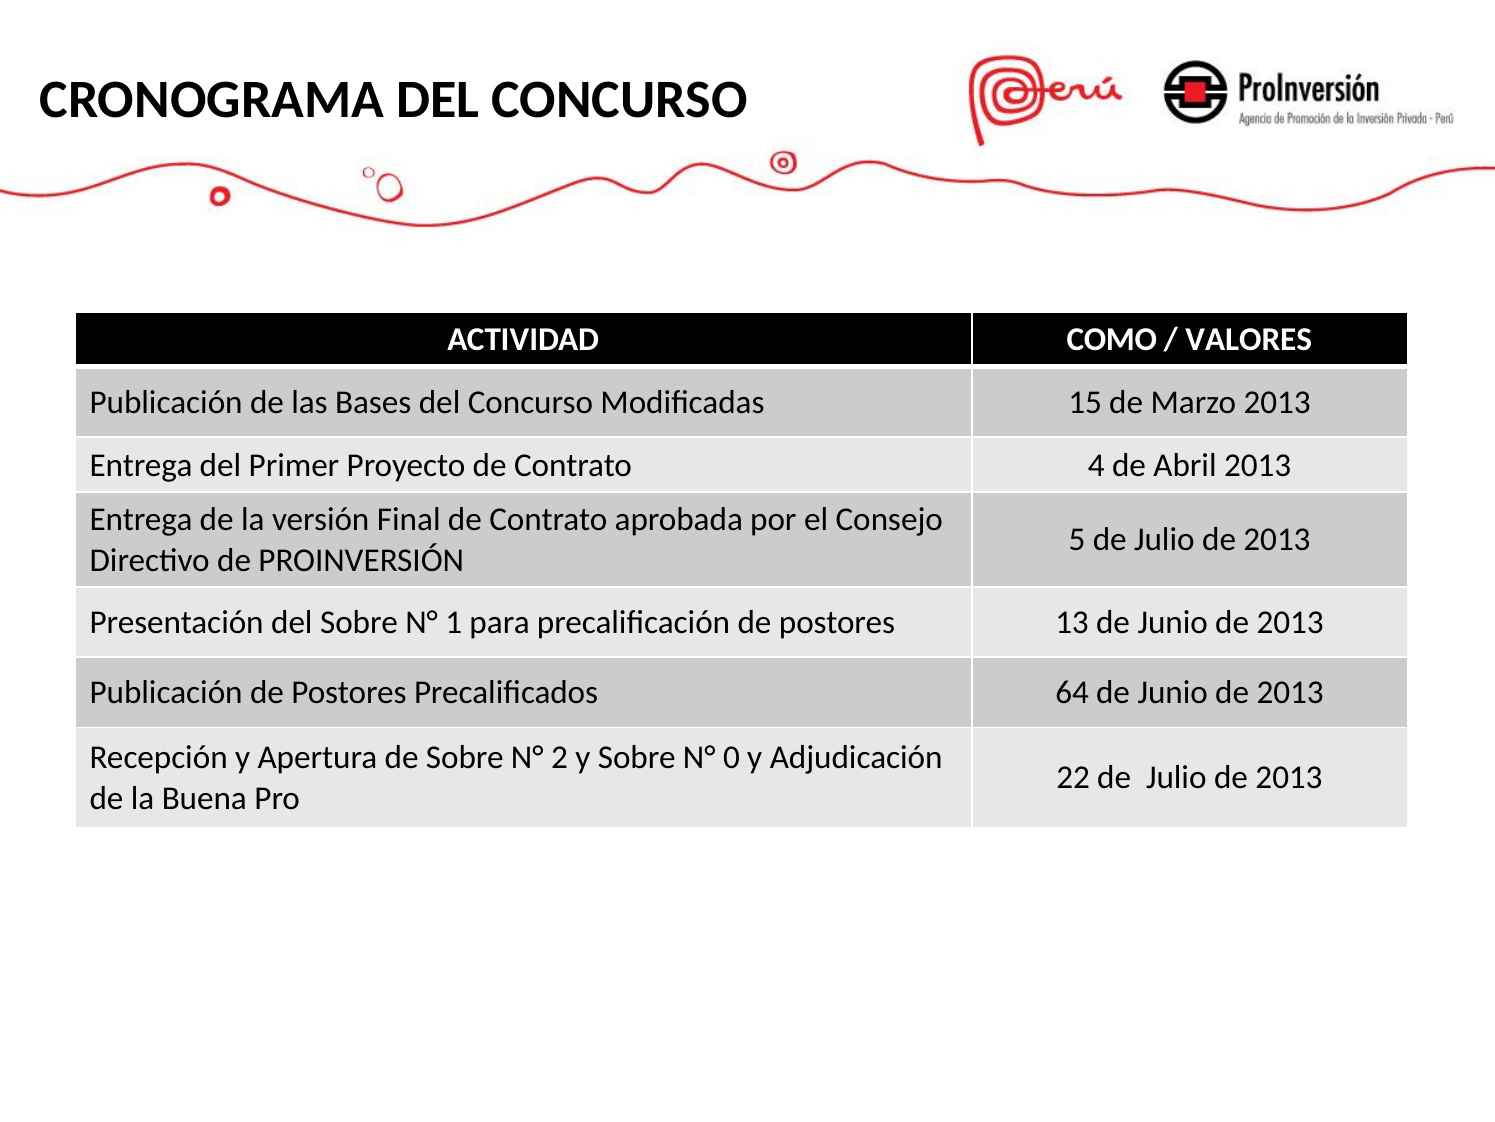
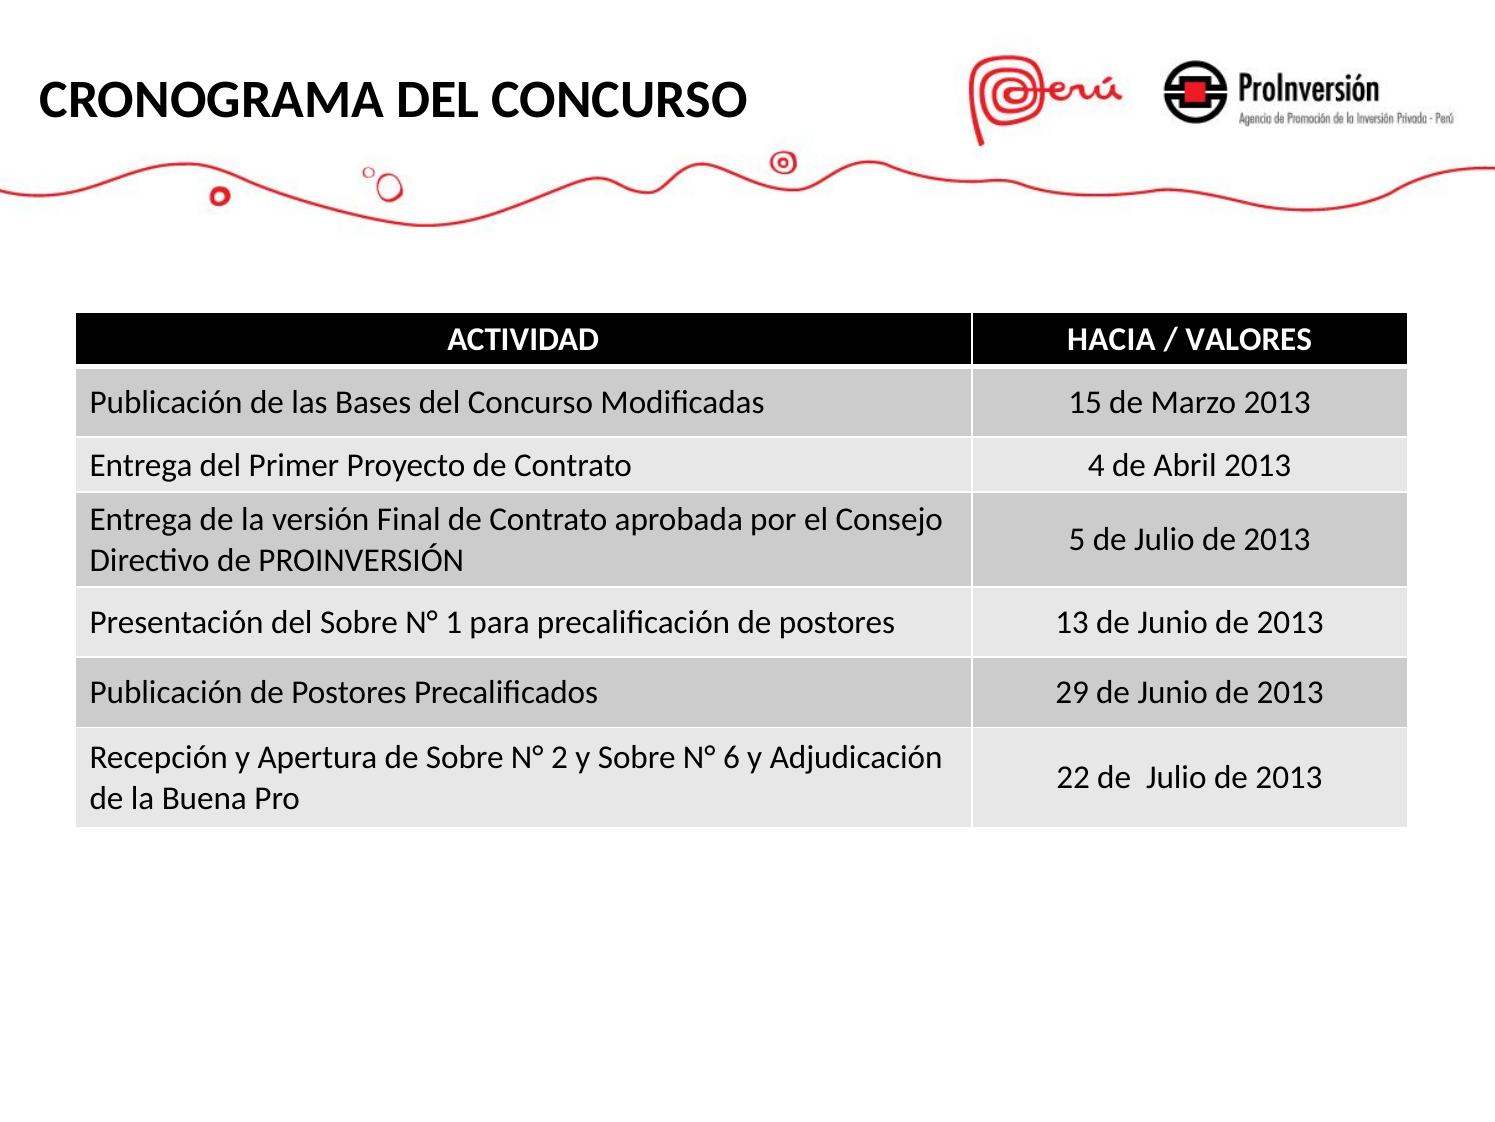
COMO: COMO -> HACIA (1111, 340)
64: 64 -> 29 (1072, 692)
0: 0 -> 6 (731, 757)
